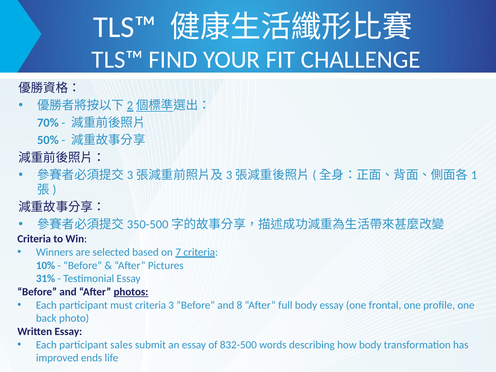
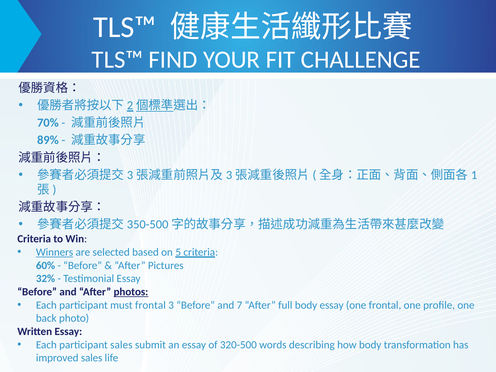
50%: 50% -> 89% (48, 140)
Winners underline: none -> present (55, 252)
7: 7 -> 5 (178, 252)
10%: 10% -> 60% (46, 265)
31%: 31% -> 32% (46, 279)
must criteria: criteria -> frontal (150, 305)
8: 8 -> 7 (240, 305)
832-500: 832-500 -> 320-500 (238, 345)
improved ends: ends -> sales (92, 358)
